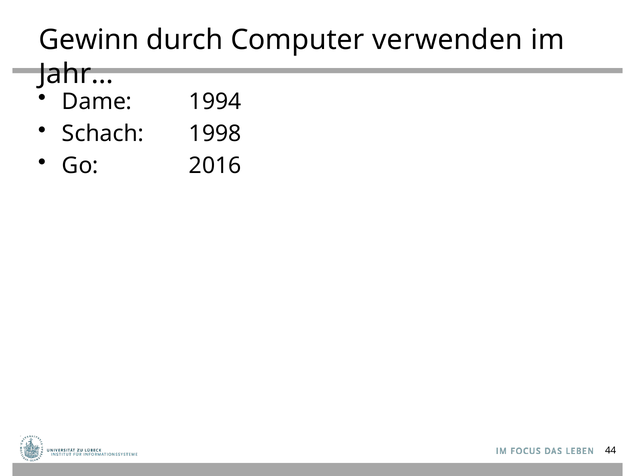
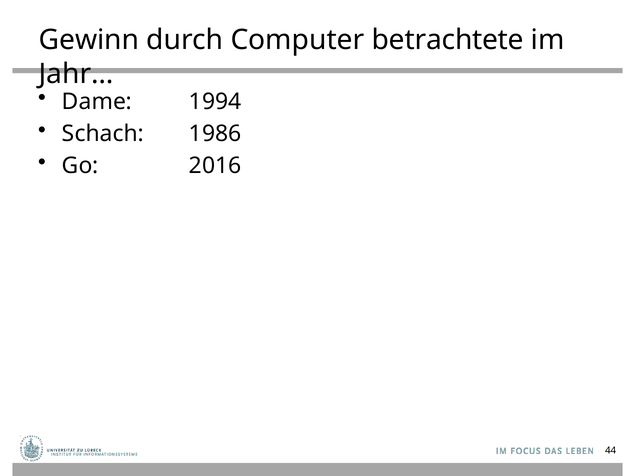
verwenden: verwenden -> betrachtete (448, 40)
1998: 1998 -> 1986 (215, 134)
